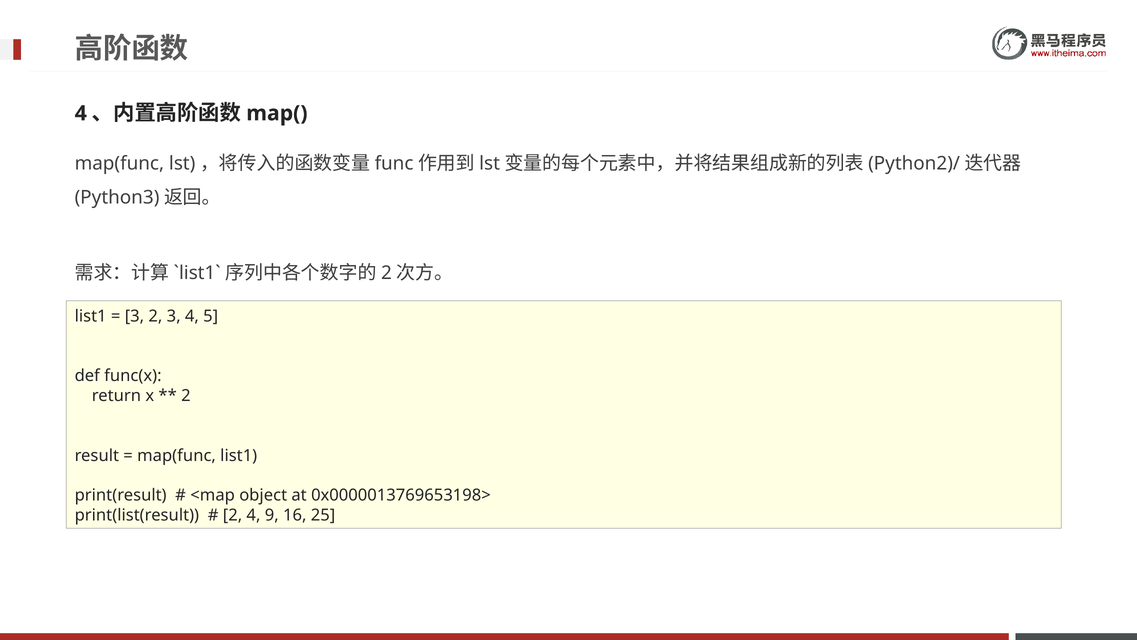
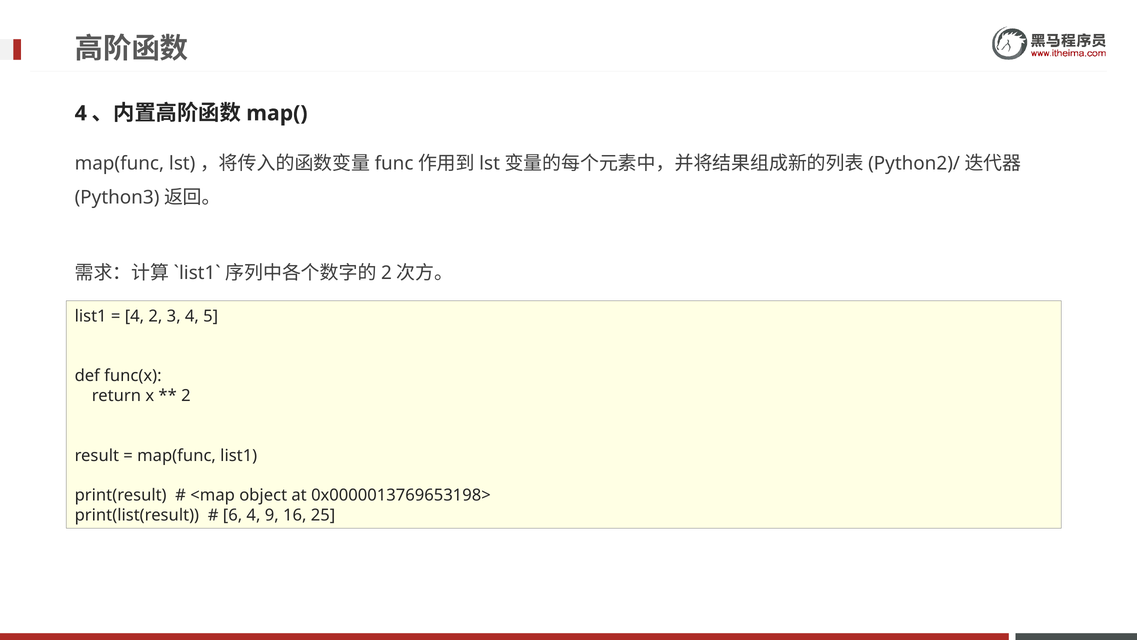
3: 3 -> 4 (134, 316)
2: 2 -> 6 (233, 515)
